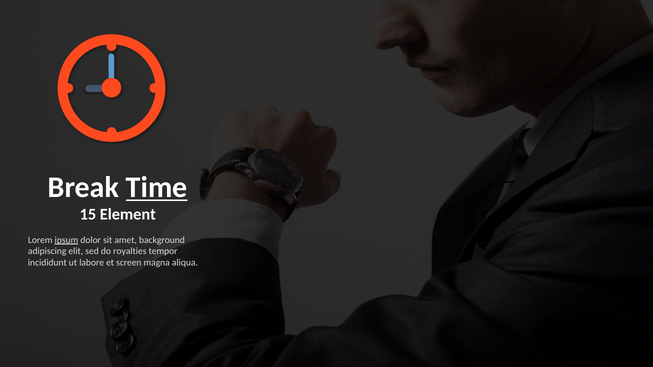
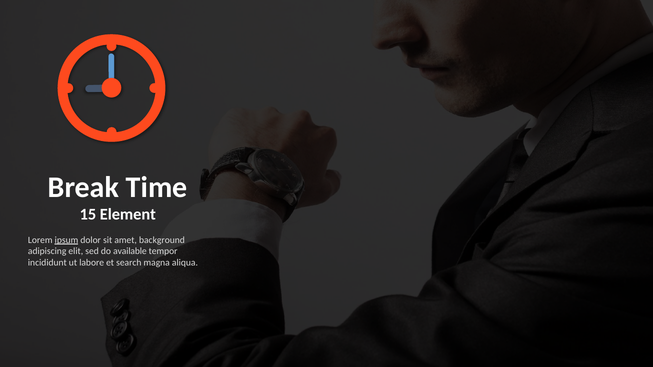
Time underline: present -> none (157, 188)
royalties: royalties -> available (130, 252)
screen: screen -> search (129, 263)
